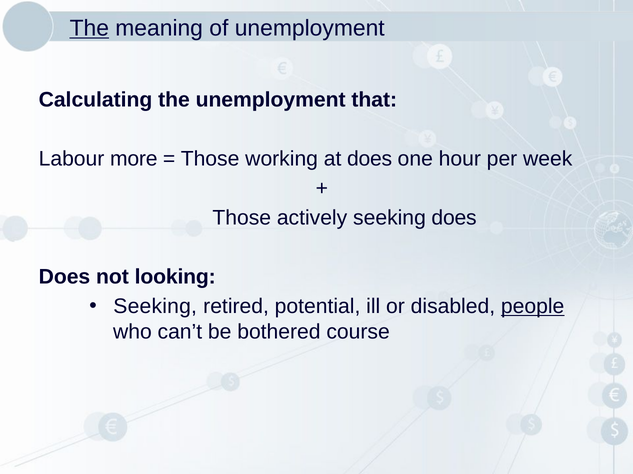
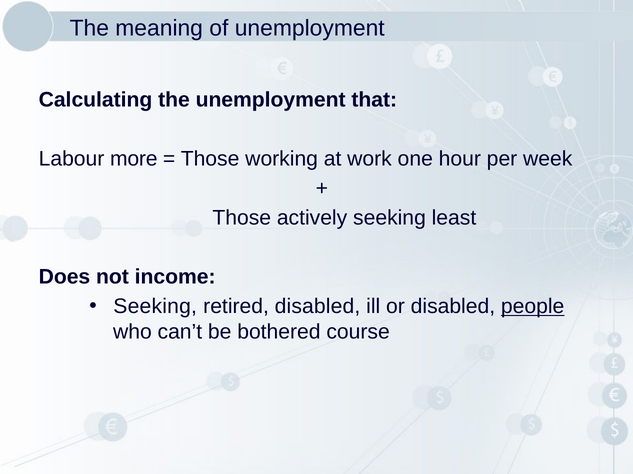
The underline: present -> none (89, 28)
at does: does -> work (370, 159)
seeking does: does -> least (454, 218)
looking: looking -> income (175, 277)
retired potential: potential -> disabled (317, 307)
